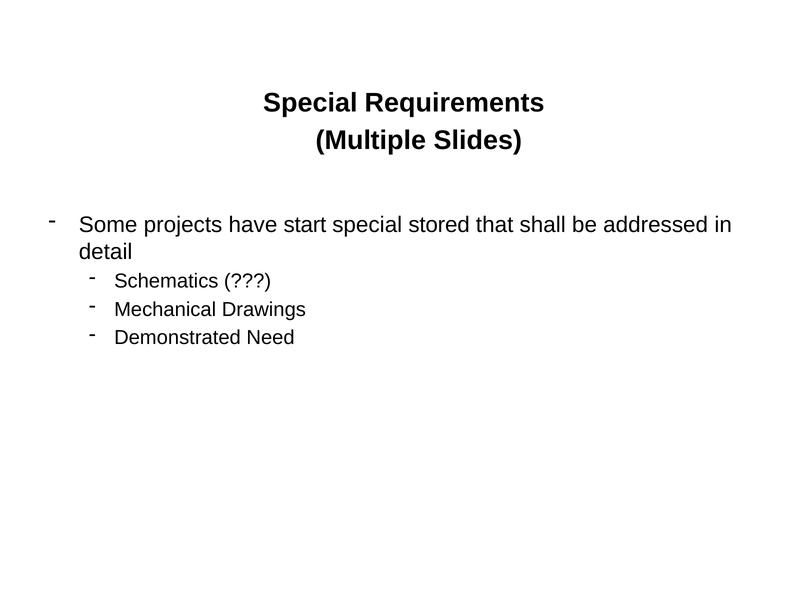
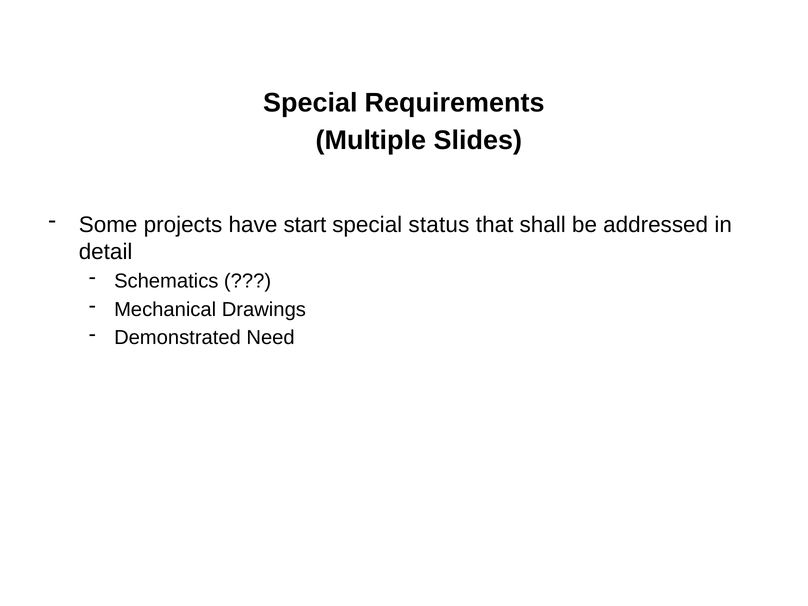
stored: stored -> status (439, 225)
